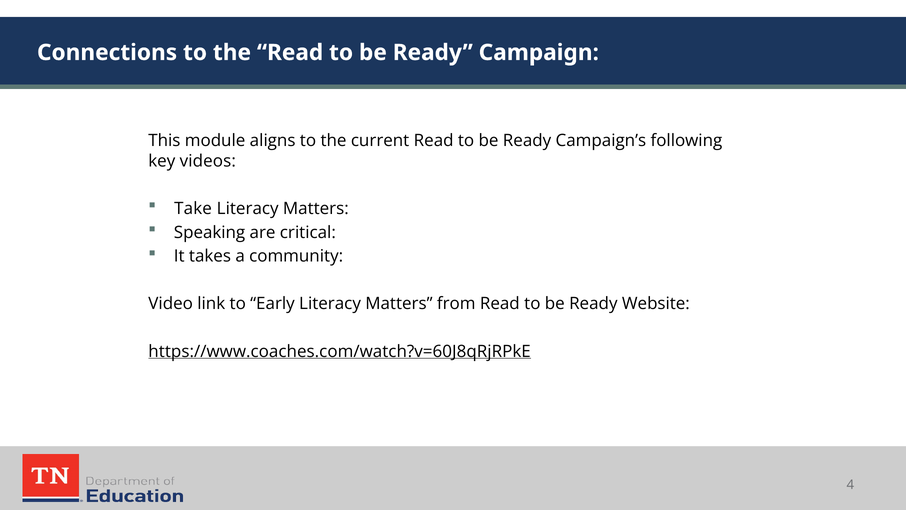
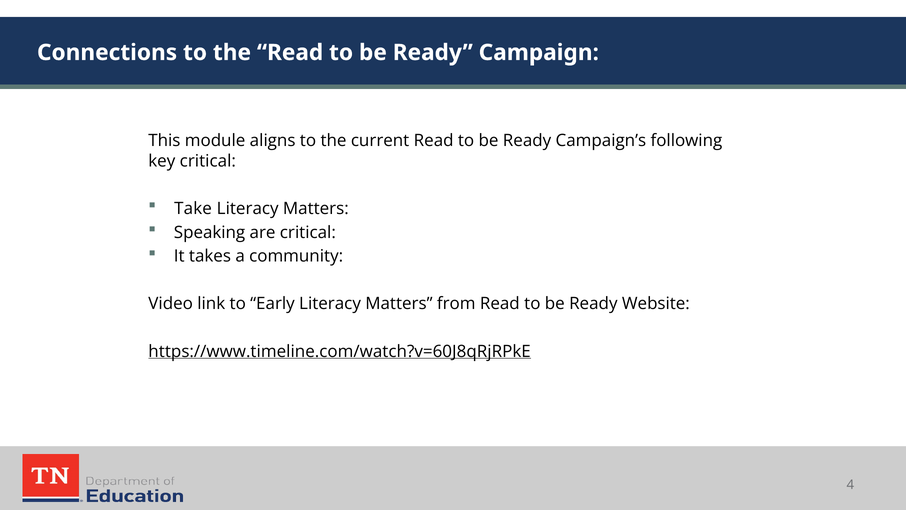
key videos: videos -> critical (208, 161)
https://www.coaches.com/watch?v=60J8qRjRPkE: https://www.coaches.com/watch?v=60J8qRjRPkE -> https://www.timeline.com/watch?v=60J8qRjRPkE (340, 351)
